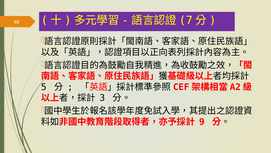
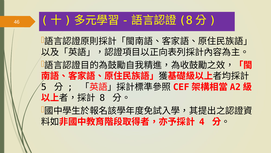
7: 7 -> 8 (186, 20)
3: 3 -> 8 (102, 98)
9: 9 -> 4 (202, 121)
